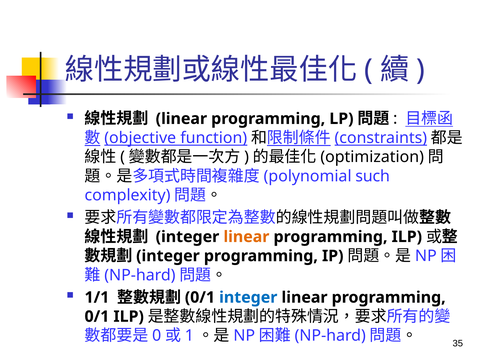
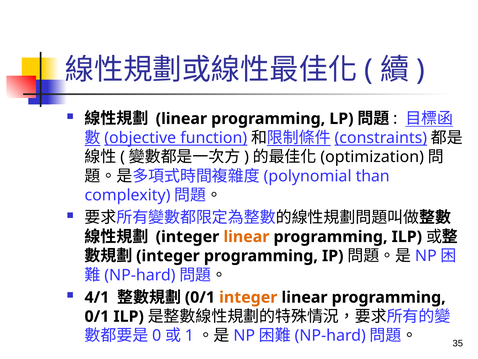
such: such -> than (373, 176)
1/1: 1/1 -> 4/1 (97, 297)
integer colour: blue -> orange (248, 297)
